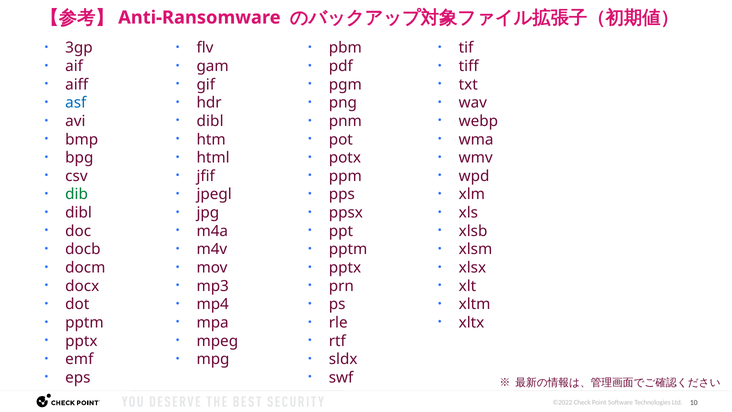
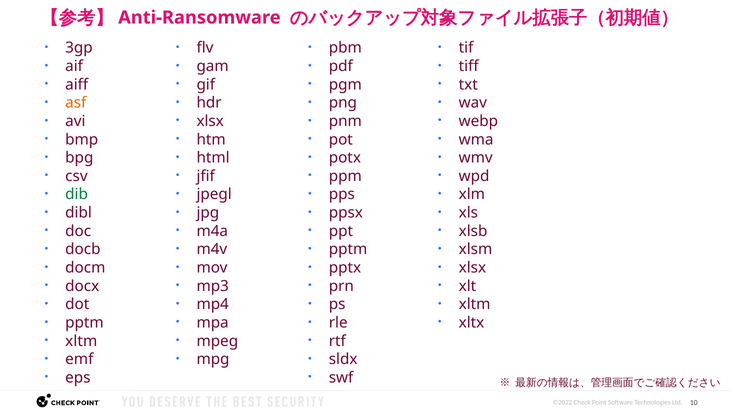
asf colour: blue -> orange (76, 103)
dibl: dibl -> xlsx (210, 121)
pptx: pptx -> xltm (81, 341)
